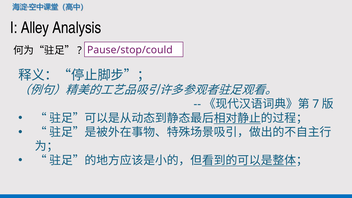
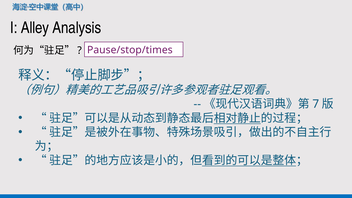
Pause/stop/could: Pause/stop/could -> Pause/stop/times (130, 50)
